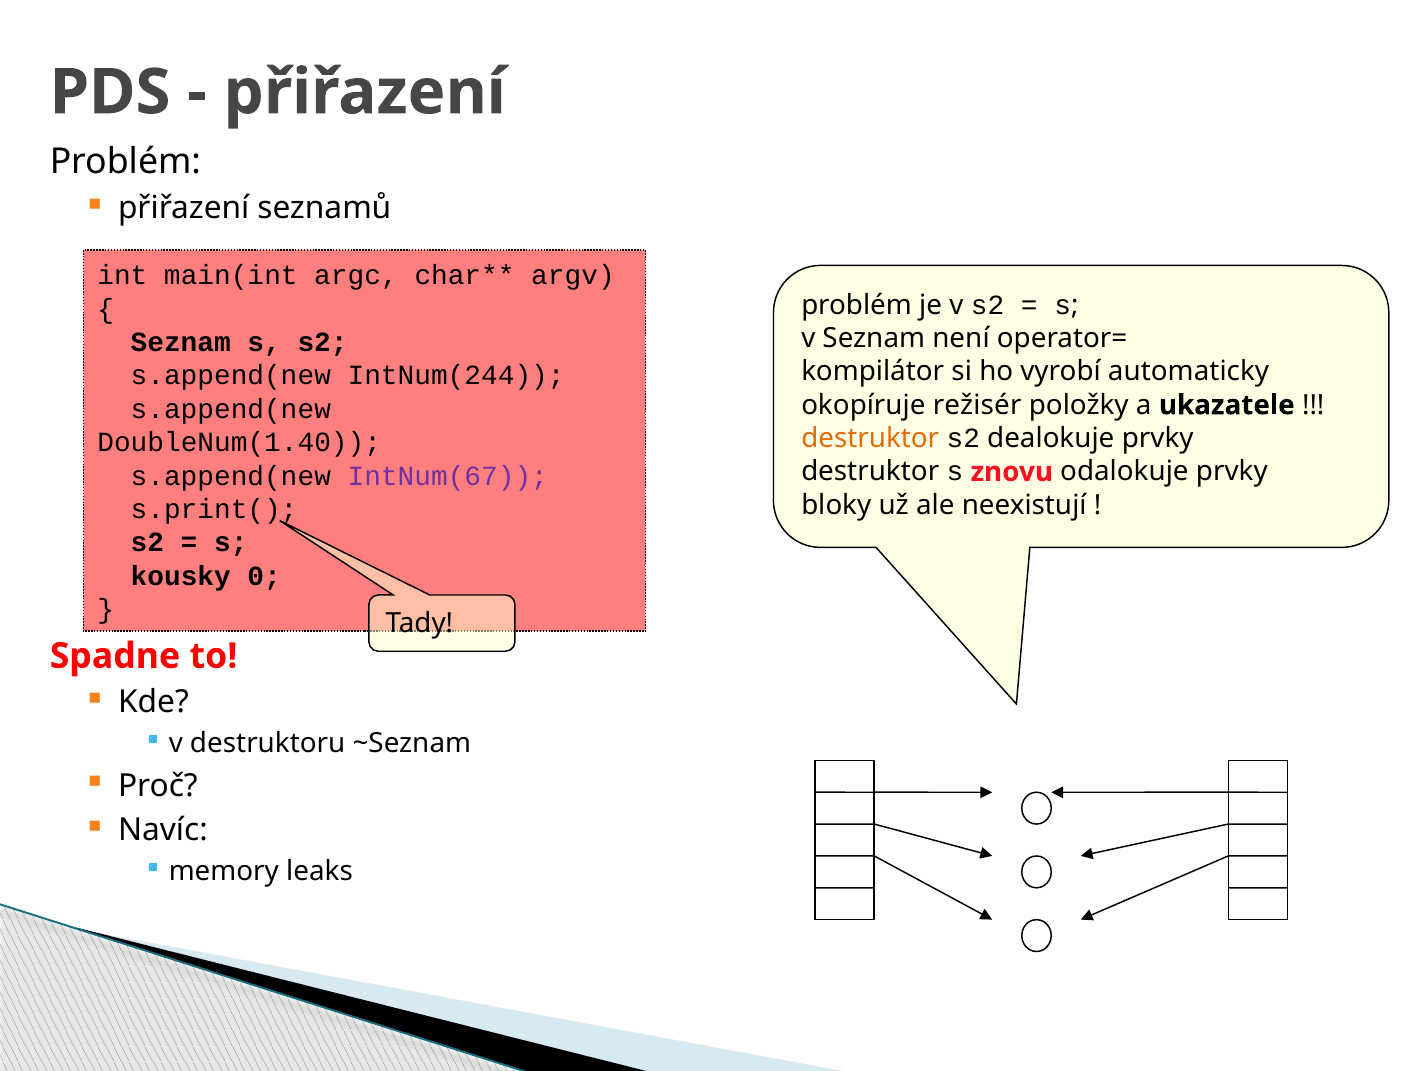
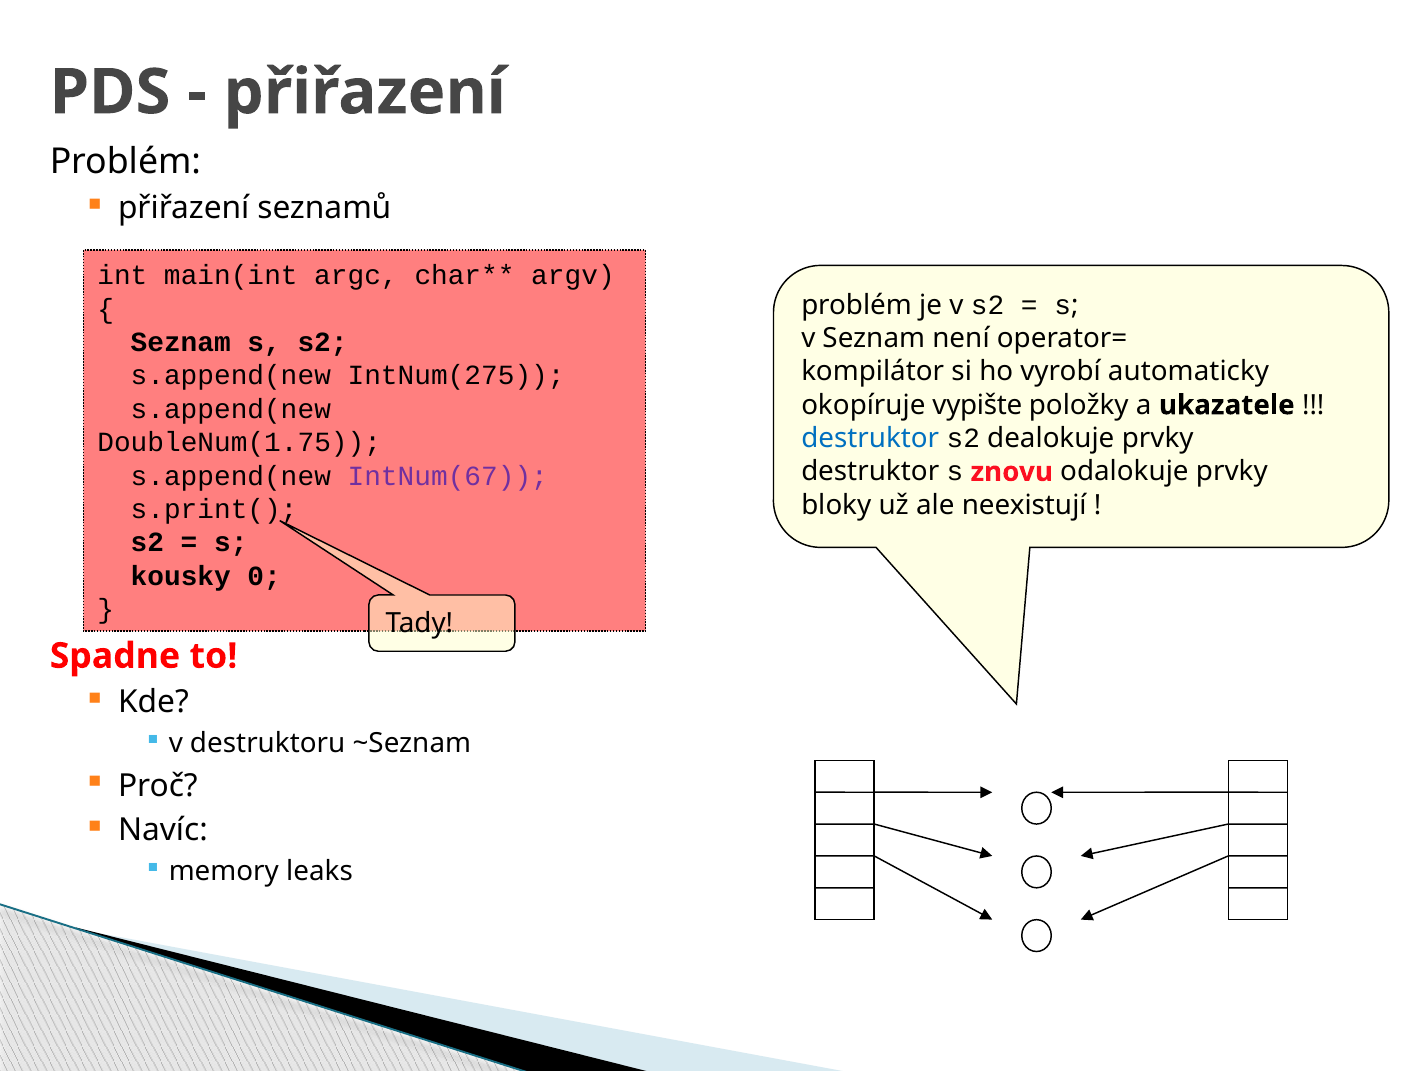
IntNum(244: IntNum(244 -> IntNum(275 (456, 376)
režisér: režisér -> vypište (977, 405)
destruktor colour: orange -> blue (870, 438)
DoubleNum(1.40: DoubleNum(1.40 -> DoubleNum(1.75 (239, 443)
